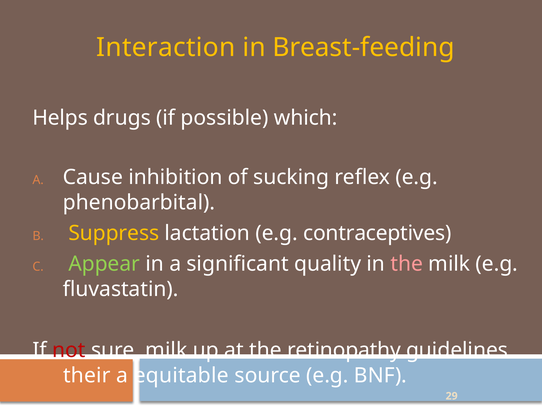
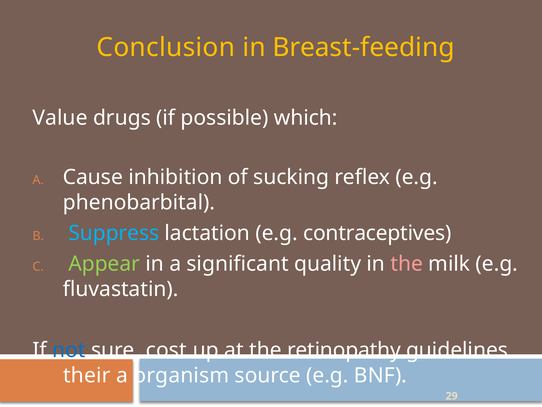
Interaction: Interaction -> Conclusion (166, 47)
Helps: Helps -> Value (60, 118)
Suppress colour: yellow -> light blue (114, 233)
not colour: red -> blue (69, 350)
sure milk: milk -> cost (166, 350)
equitable: equitable -> organism (181, 375)
